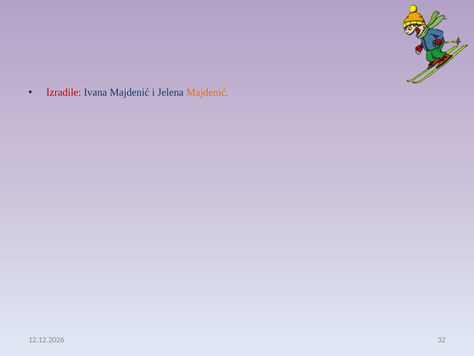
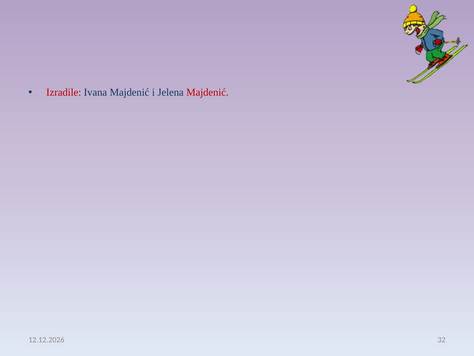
Majdenić colour: orange -> red (207, 92)
